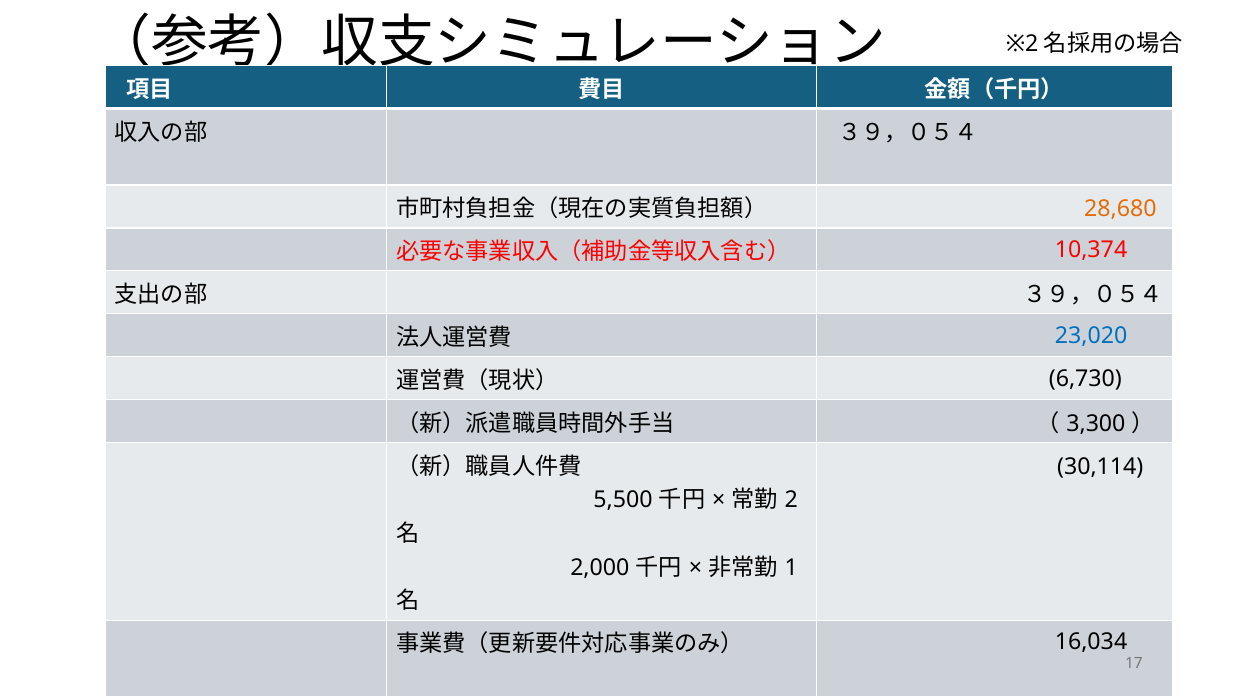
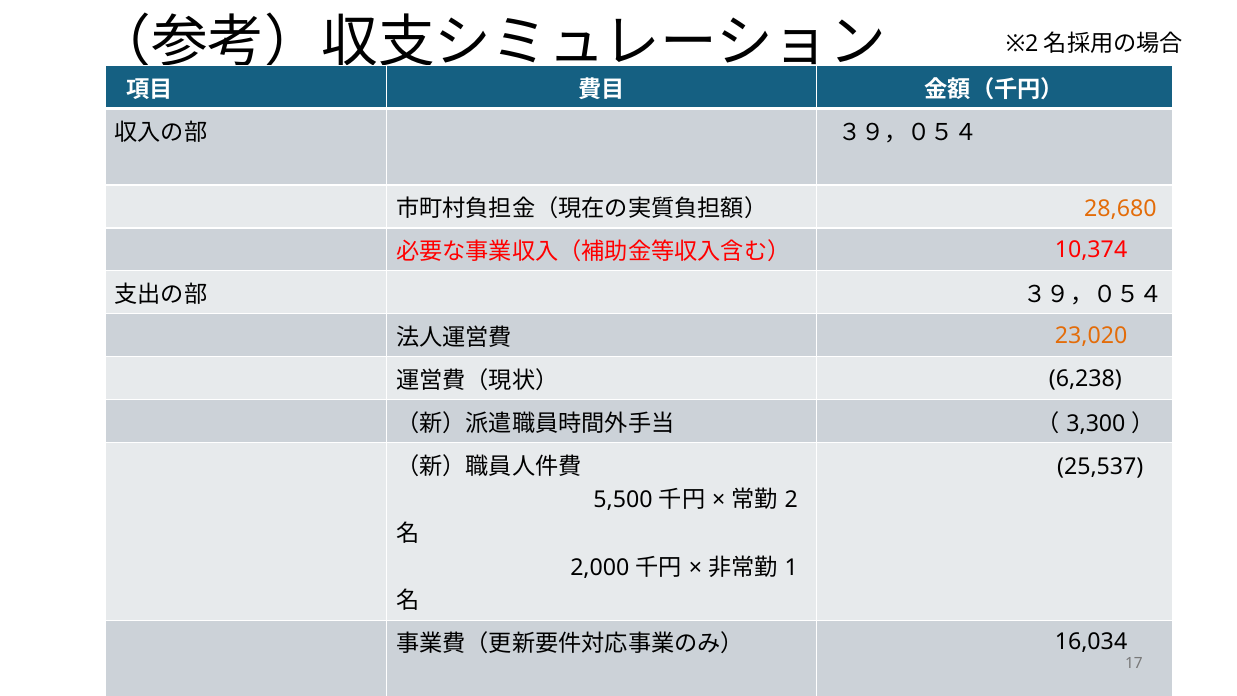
23,020 colour: blue -> orange (1091, 335)
6,730: 6,730 -> 6,238 (1085, 378)
30,114: 30,114 -> 25,537 (1100, 466)
